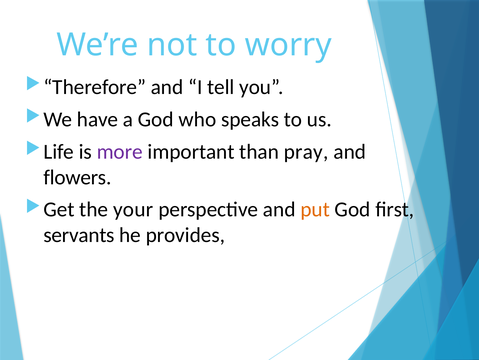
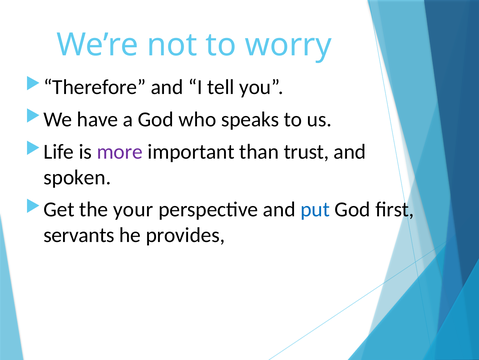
pray: pray -> trust (306, 151)
flowers: flowers -> spoken (77, 177)
put colour: orange -> blue (315, 209)
